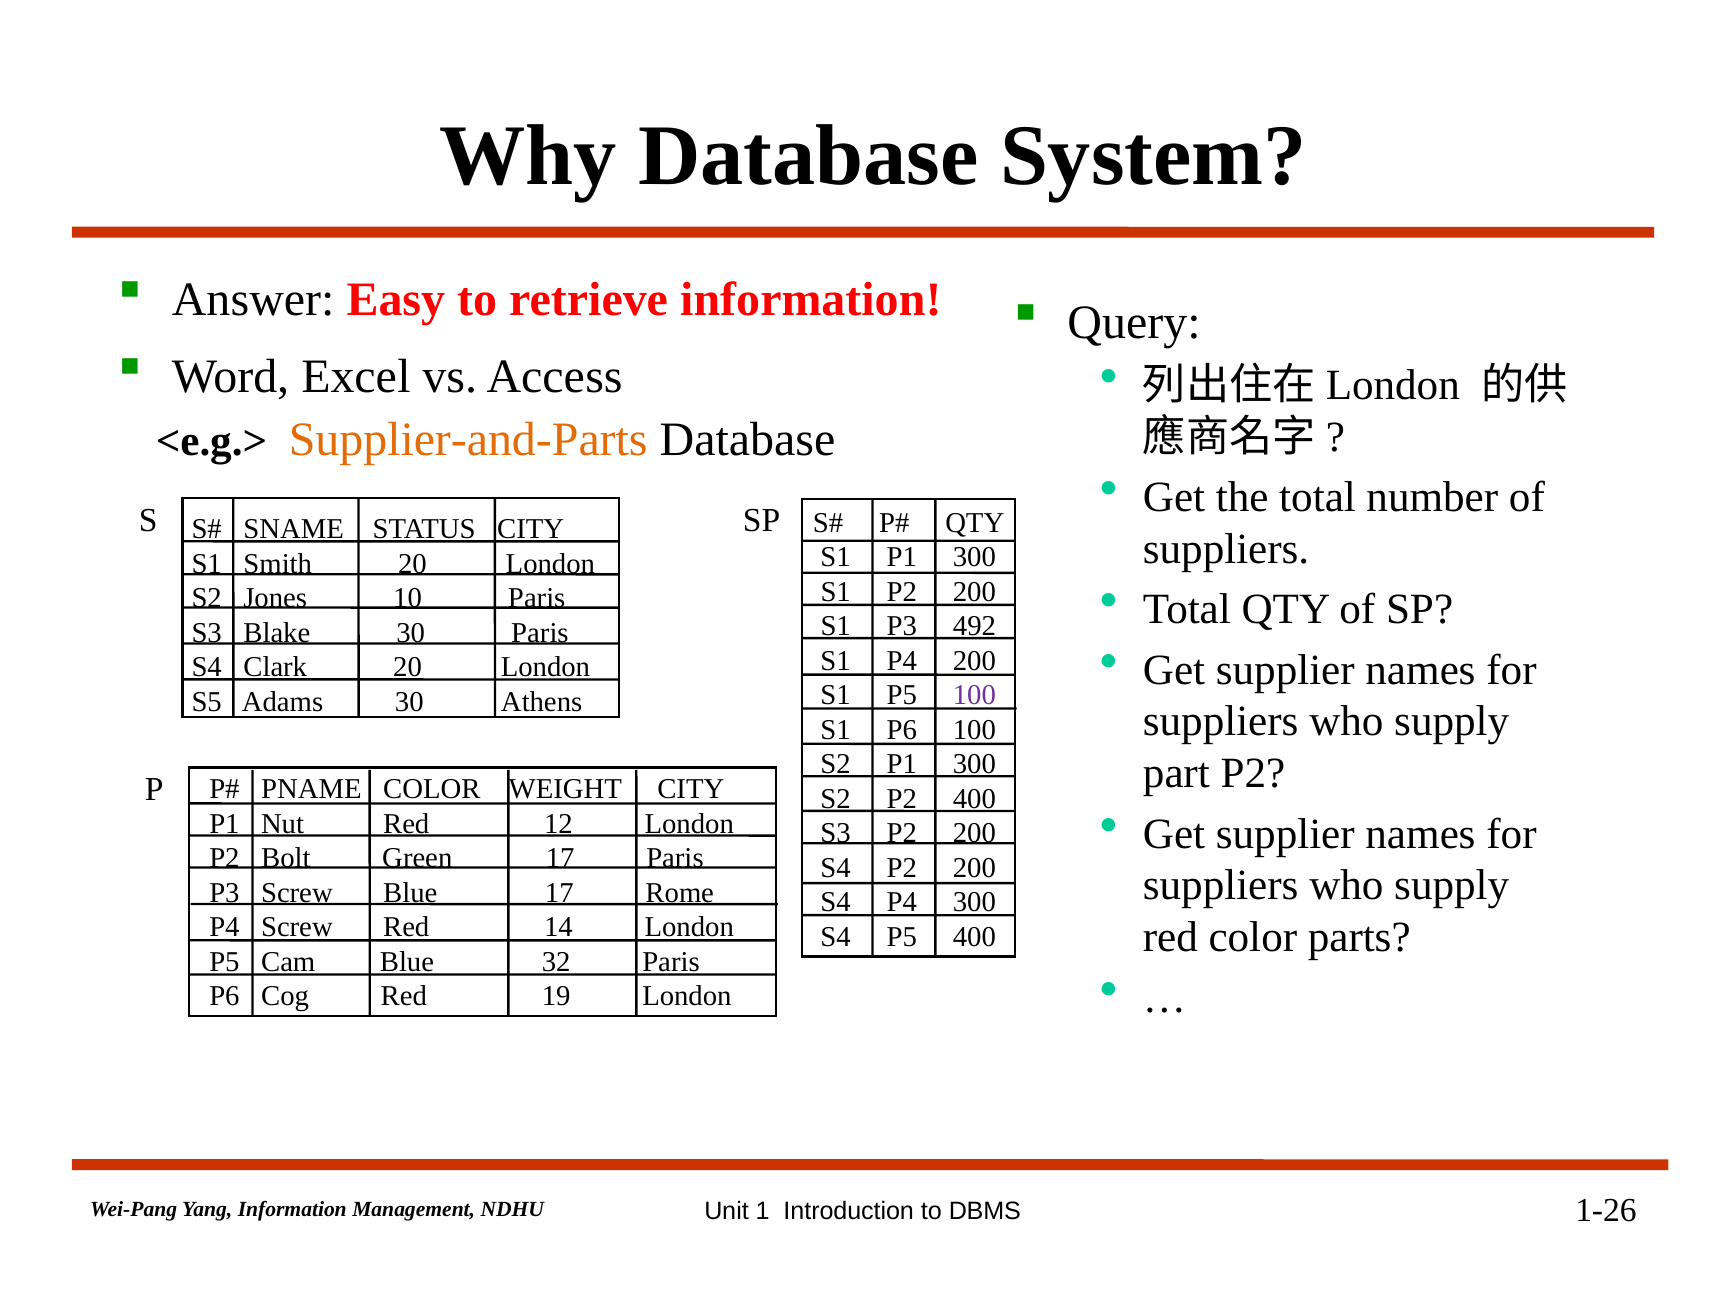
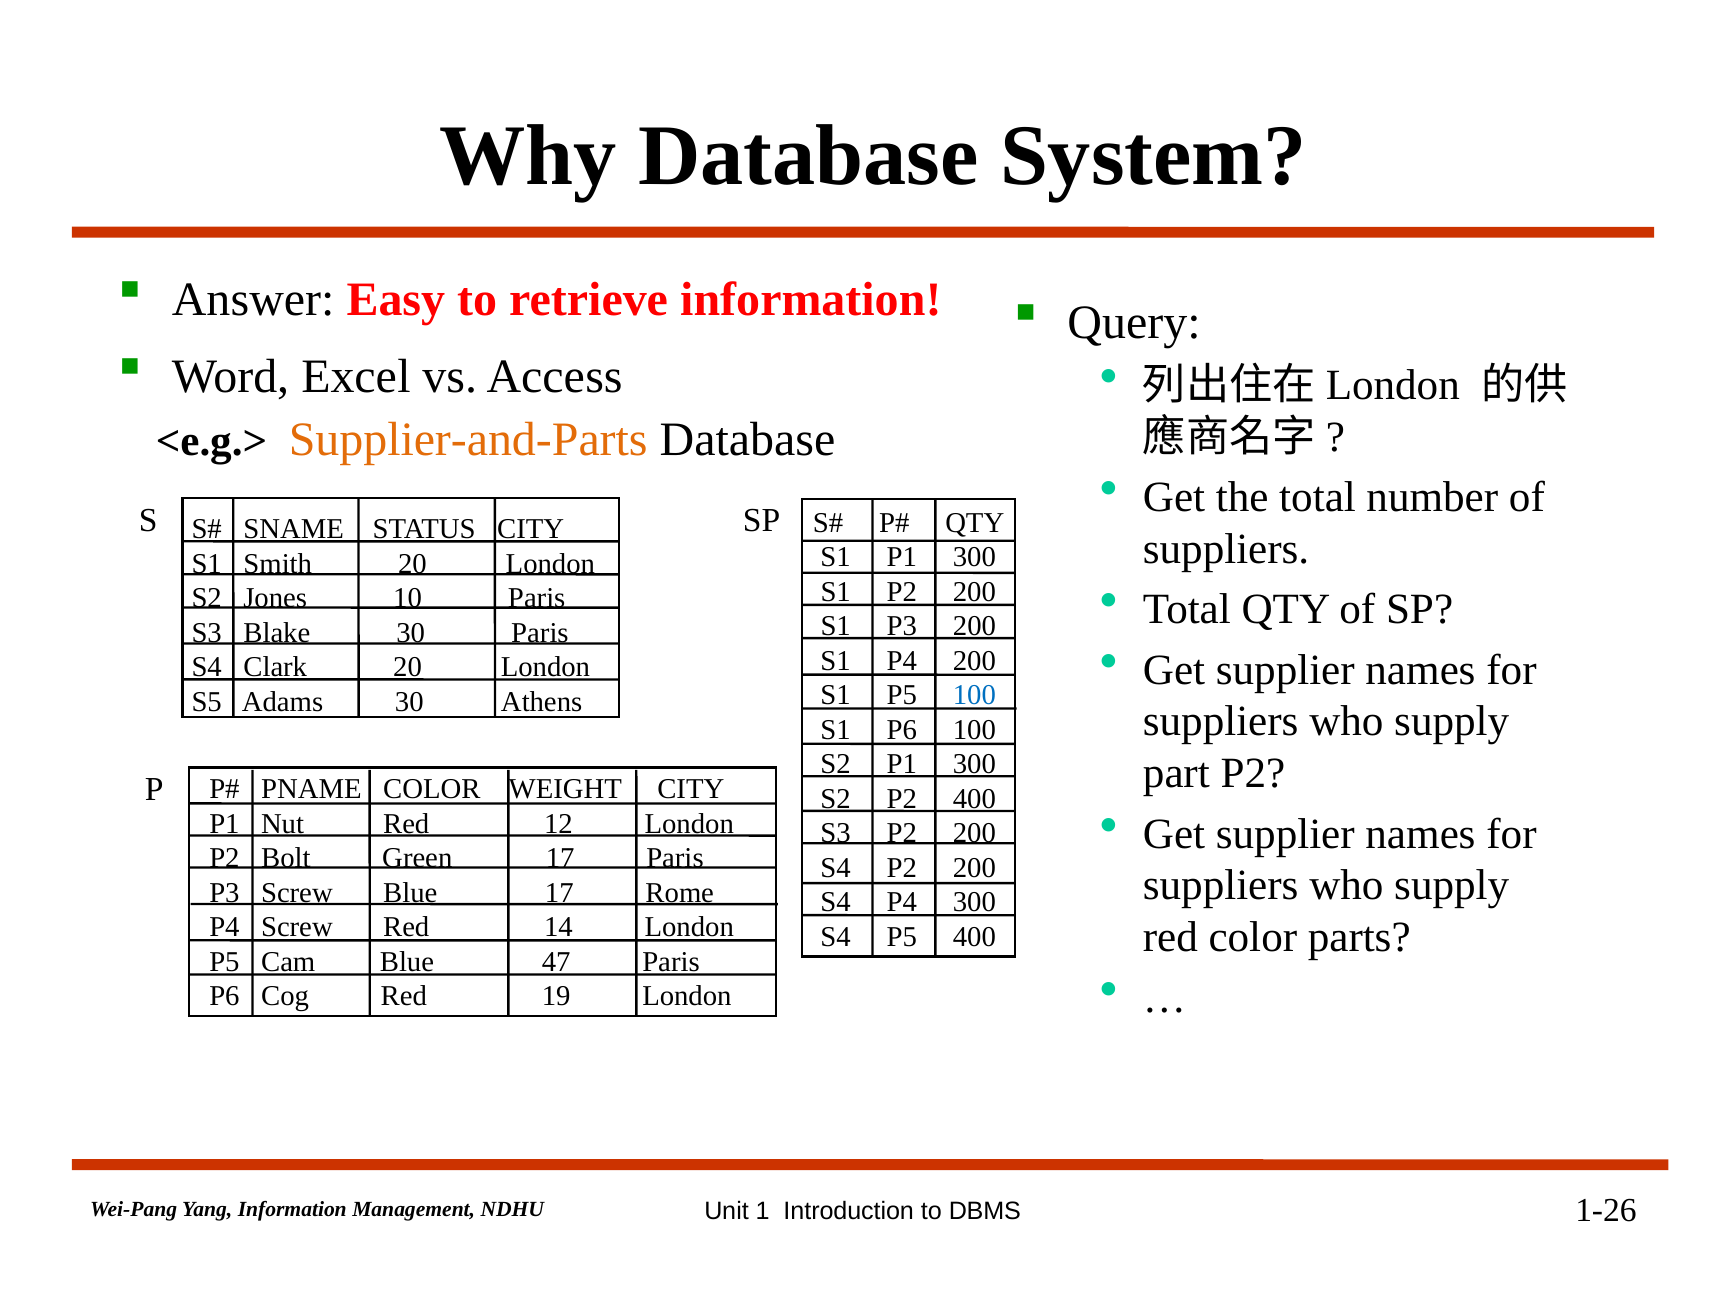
P3 492: 492 -> 200 (974, 627)
100 colour: purple -> blue (974, 696)
32: 32 -> 47 (556, 962)
